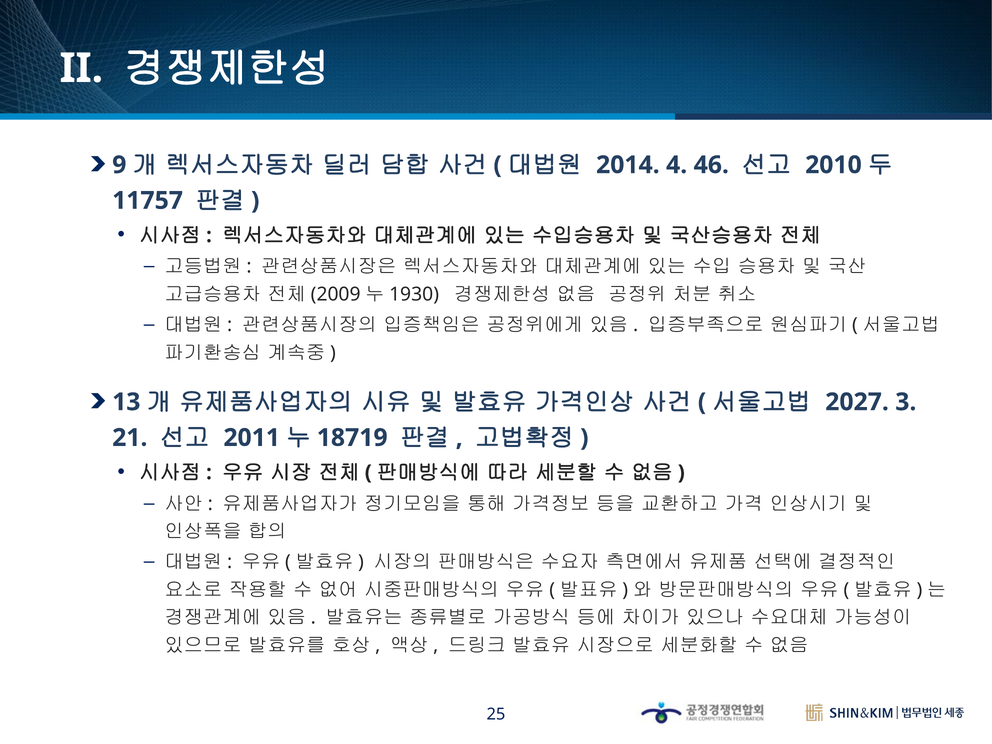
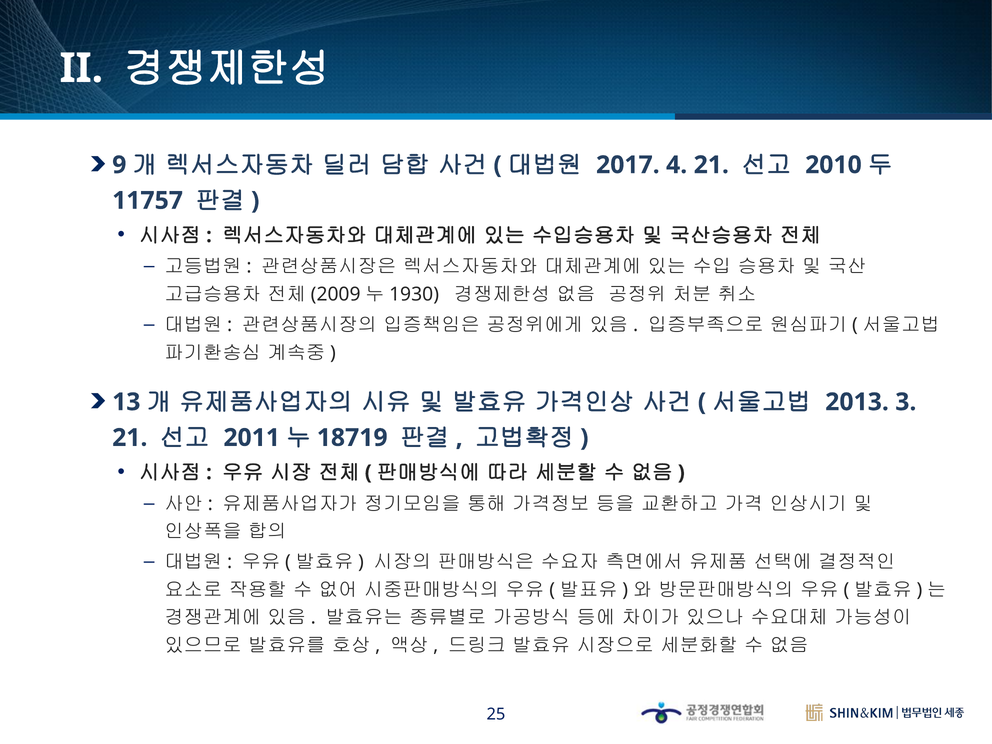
2014: 2014 -> 2017 (628, 165)
4 46: 46 -> 21 (711, 165)
2027: 2027 -> 2013 (857, 402)
